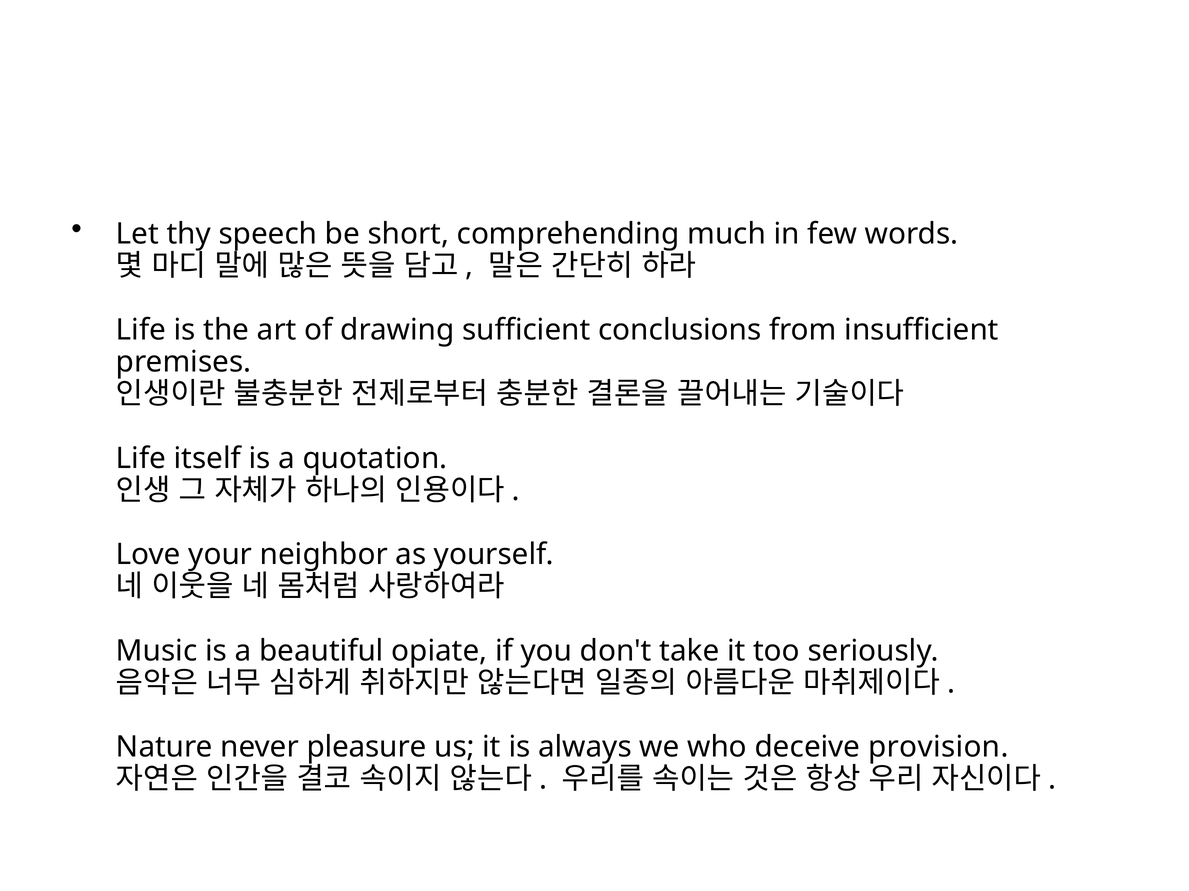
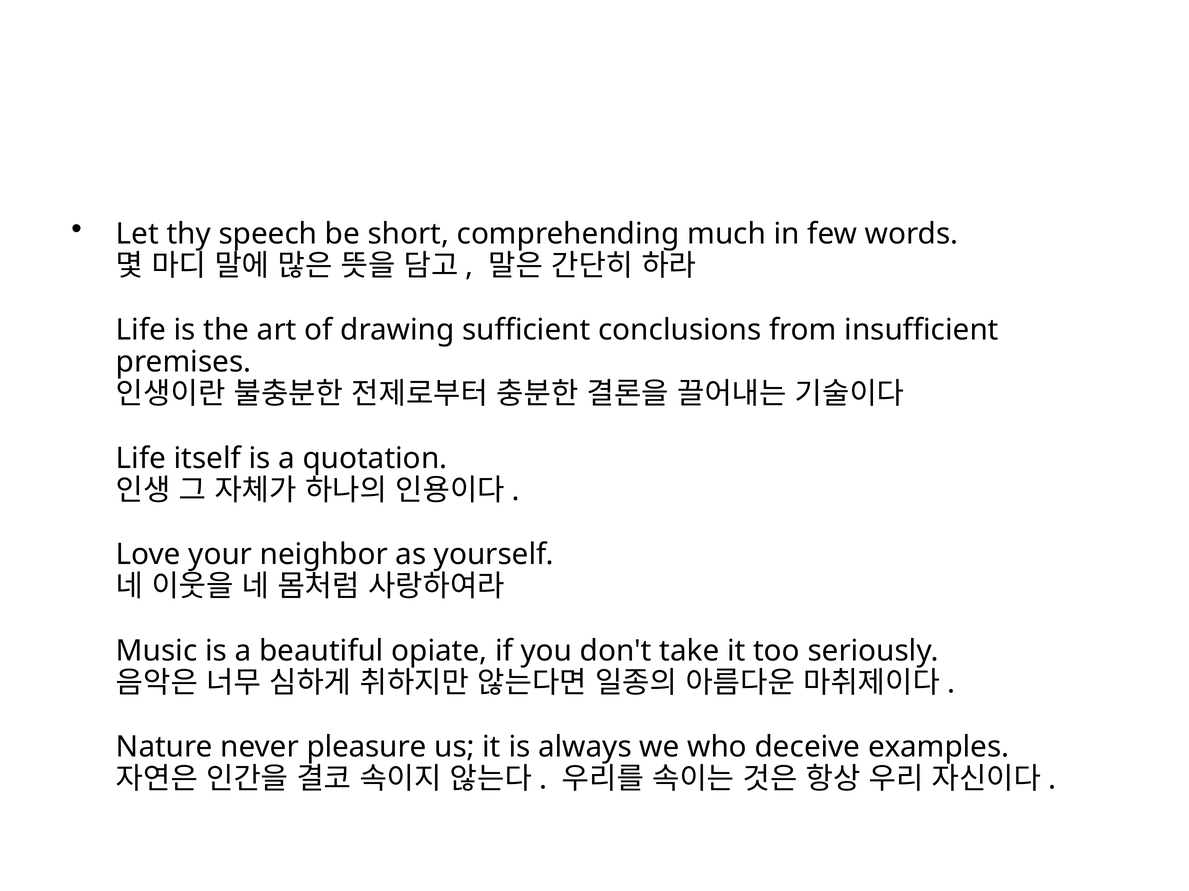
provision: provision -> examples (939, 748)
